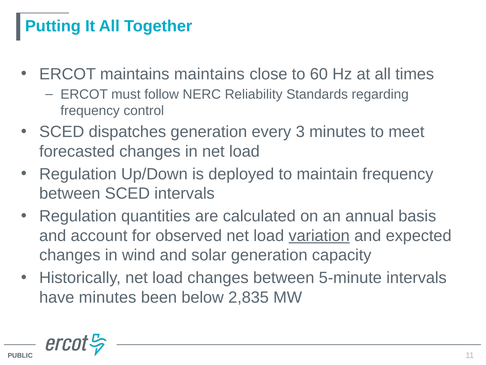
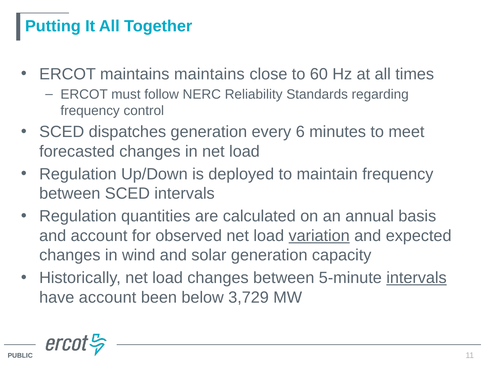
3: 3 -> 6 (300, 132)
intervals underline: none -> present (417, 278)
have minutes: minutes -> account (108, 297)
2,835: 2,835 -> 3,729 (249, 297)
